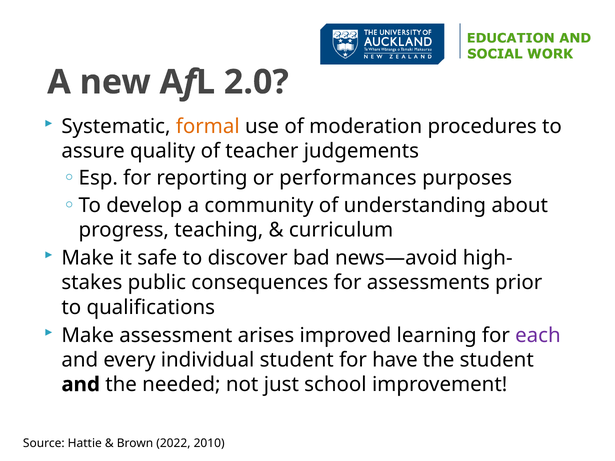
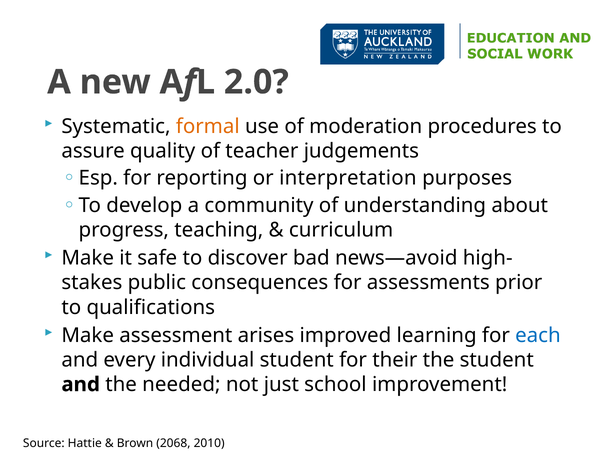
performances: performances -> interpretation (348, 178)
each colour: purple -> blue (538, 335)
have: have -> their (395, 360)
2022: 2022 -> 2068 (173, 444)
